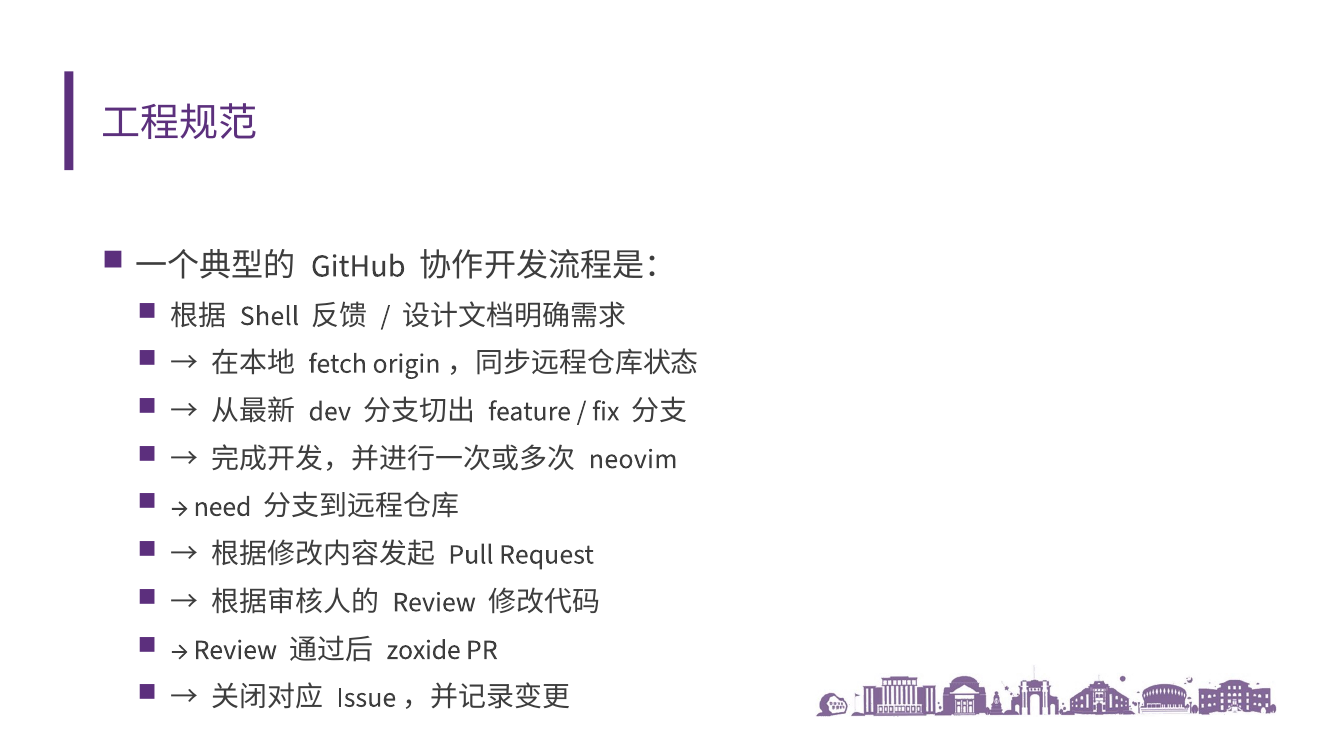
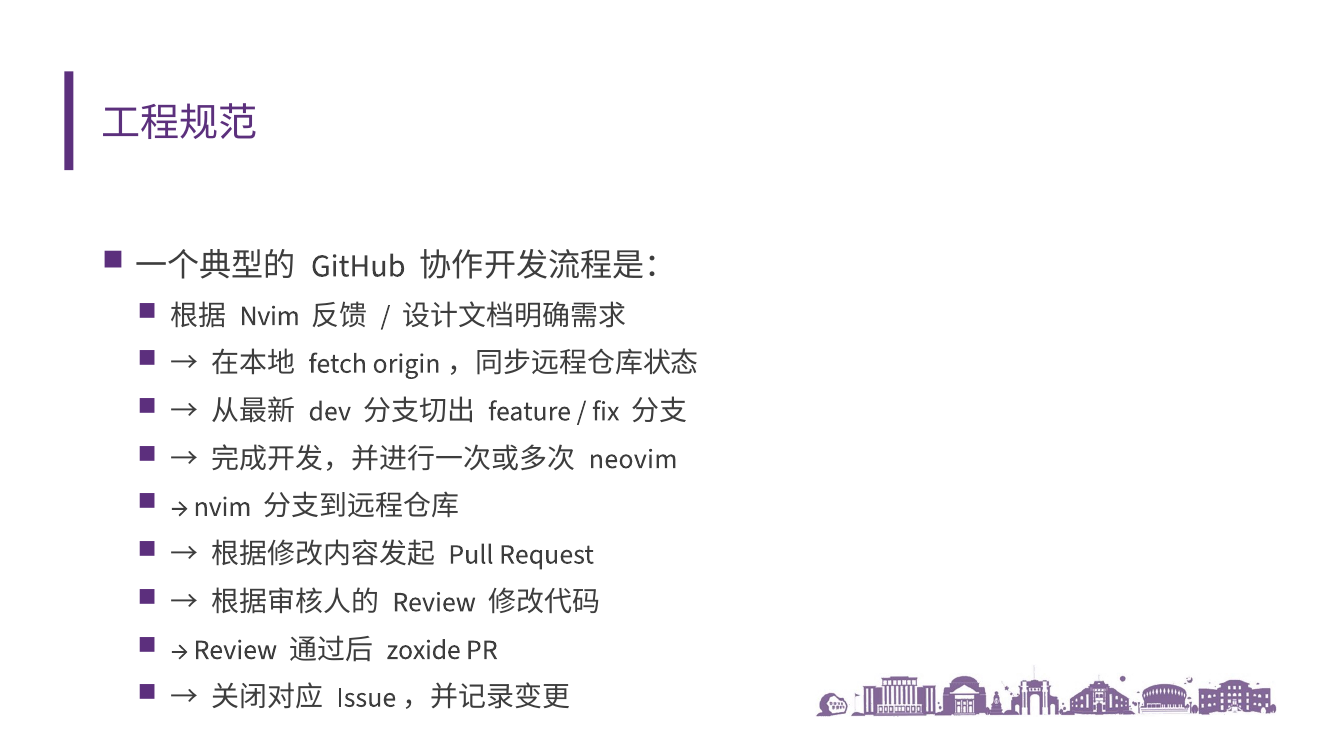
Shell: Shell -> Nvim (270, 316)
need: need -> nvim (223, 507)
